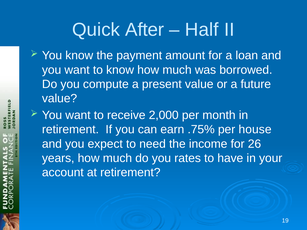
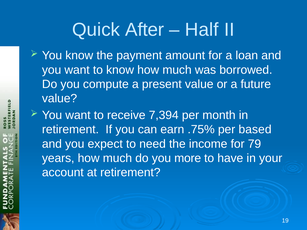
2,000: 2,000 -> 7,394 (164, 115)
house: house -> based (255, 130)
26: 26 -> 79 (254, 144)
rates: rates -> more (188, 158)
